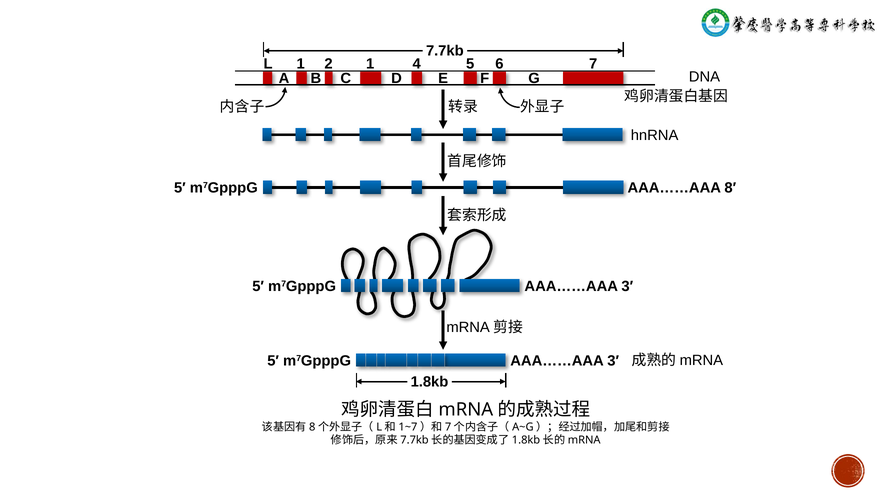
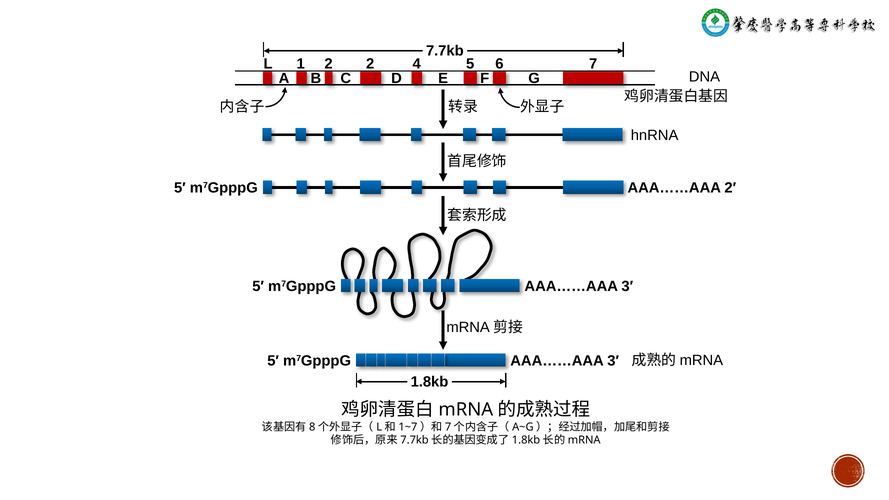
2 1: 1 -> 2 (370, 64)
8′: 8′ -> 2′ (730, 188)
